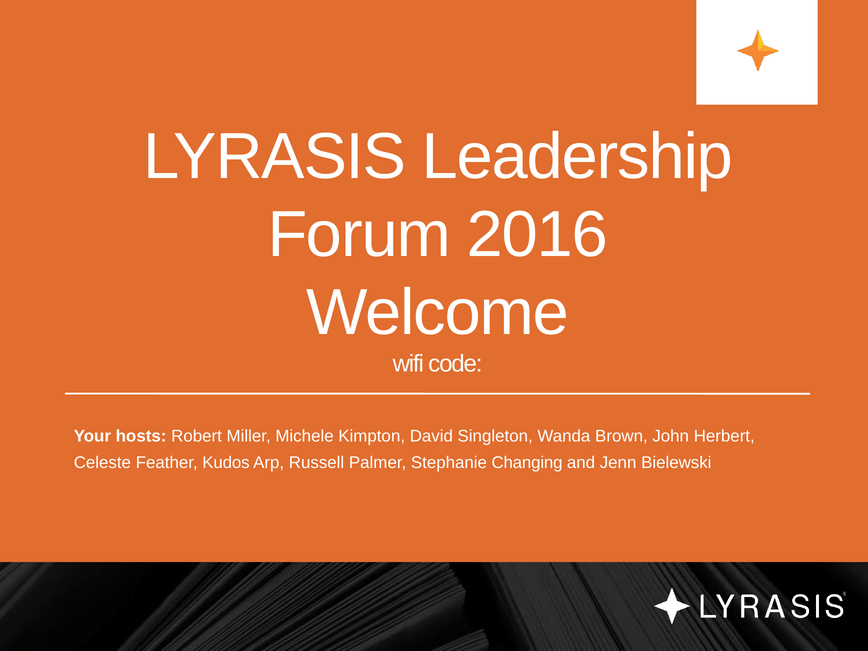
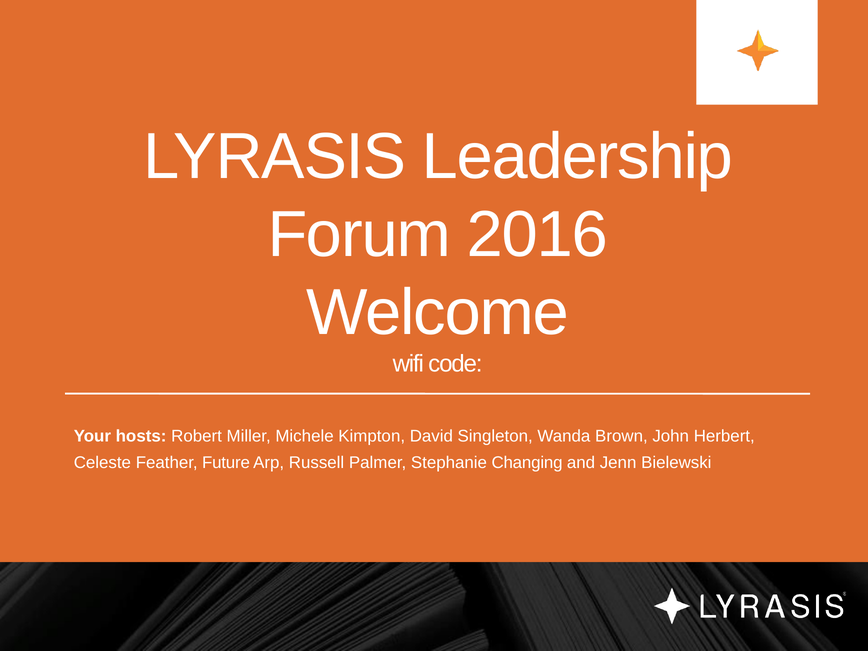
Kudos: Kudos -> Future (226, 463)
